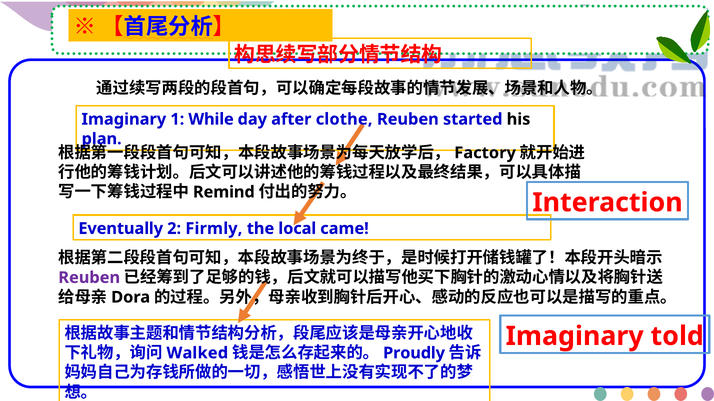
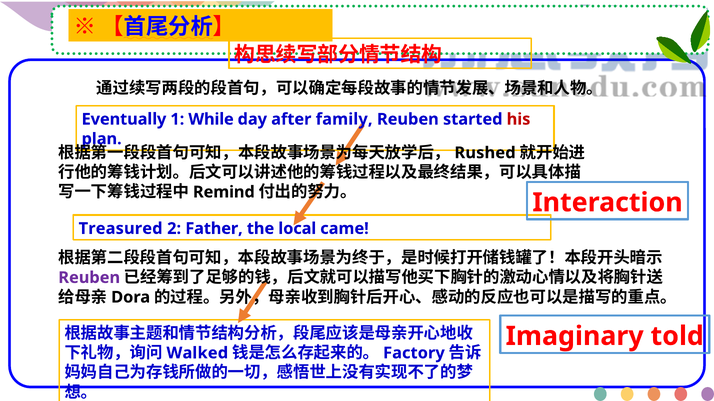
Imaginary: Imaginary -> Eventually (124, 119)
clothe: clothe -> family (344, 119)
his colour: black -> red (519, 119)
Factory: Factory -> Rushed (485, 153)
Eventually: Eventually -> Treasured (121, 229)
Firmly: Firmly -> Father (214, 229)
Proudly: Proudly -> Factory (414, 354)
